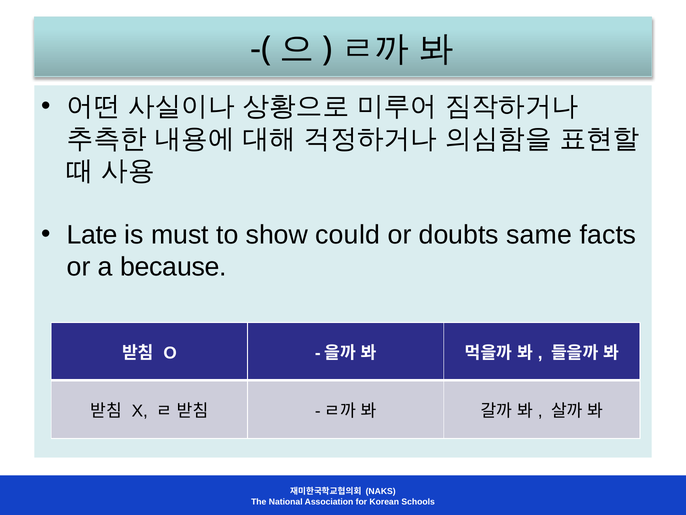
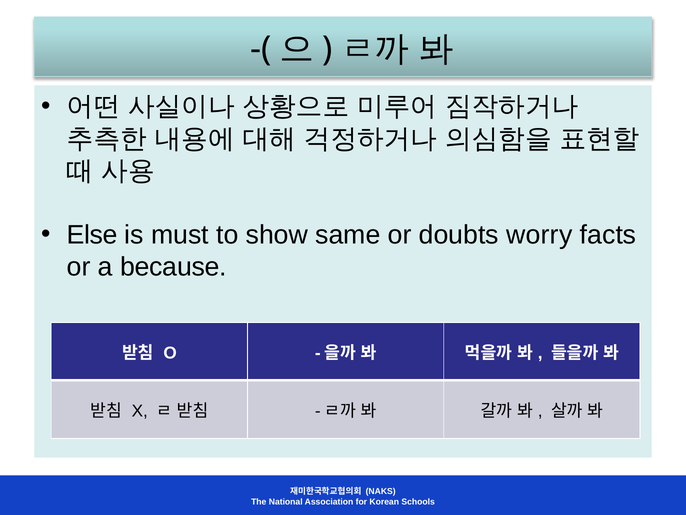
Late: Late -> Else (92, 235)
could: could -> same (348, 235)
same: same -> worry (539, 235)
